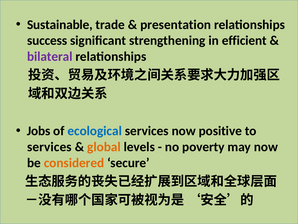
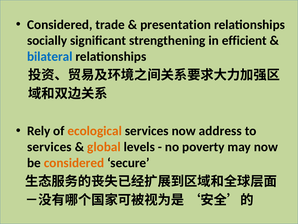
Sustainable: Sustainable -> Considered (60, 25)
success: success -> socially (47, 40)
bilateral colour: purple -> blue (50, 56)
Jobs: Jobs -> Rely (39, 131)
ecological colour: blue -> orange (95, 131)
positive: positive -> address (220, 131)
